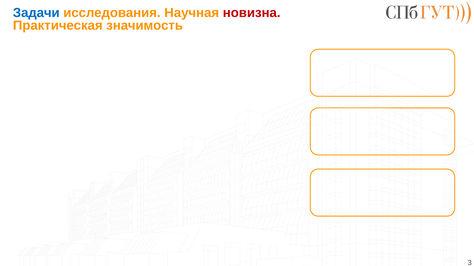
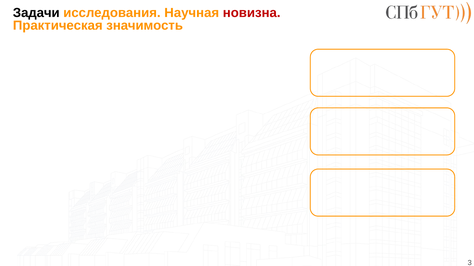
Задачи colour: blue -> black (36, 13)
